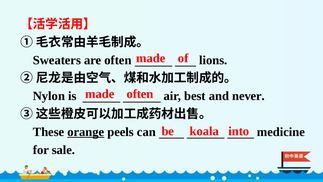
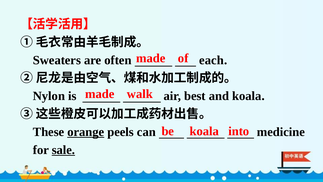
lions: lions -> each (213, 60)
made often: often -> walk (140, 94)
and never: never -> koala (248, 96)
sale underline: none -> present (63, 150)
